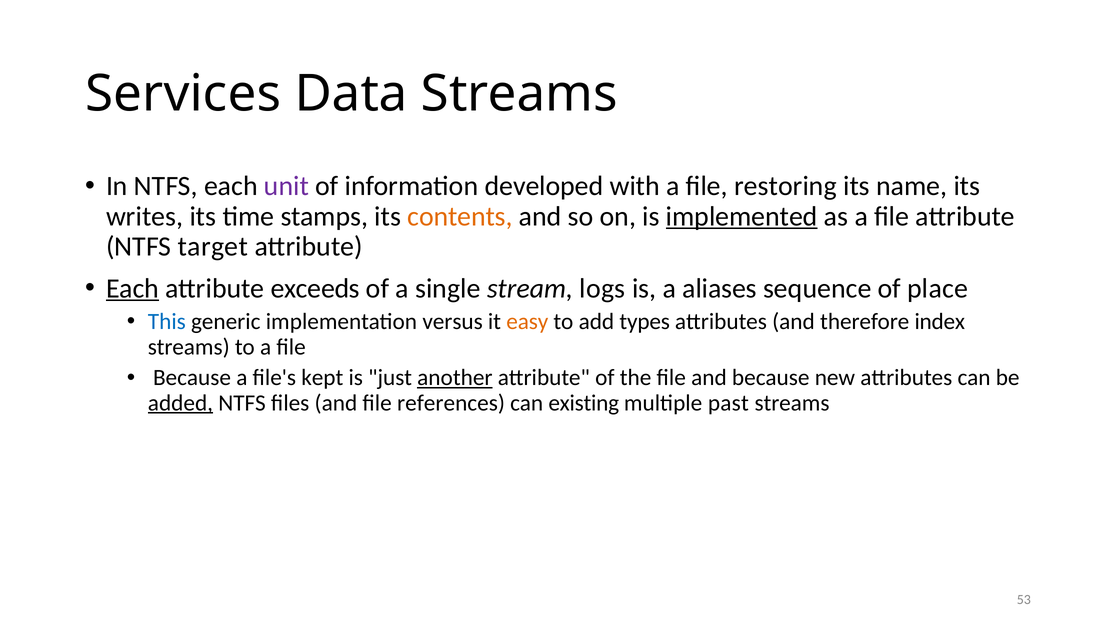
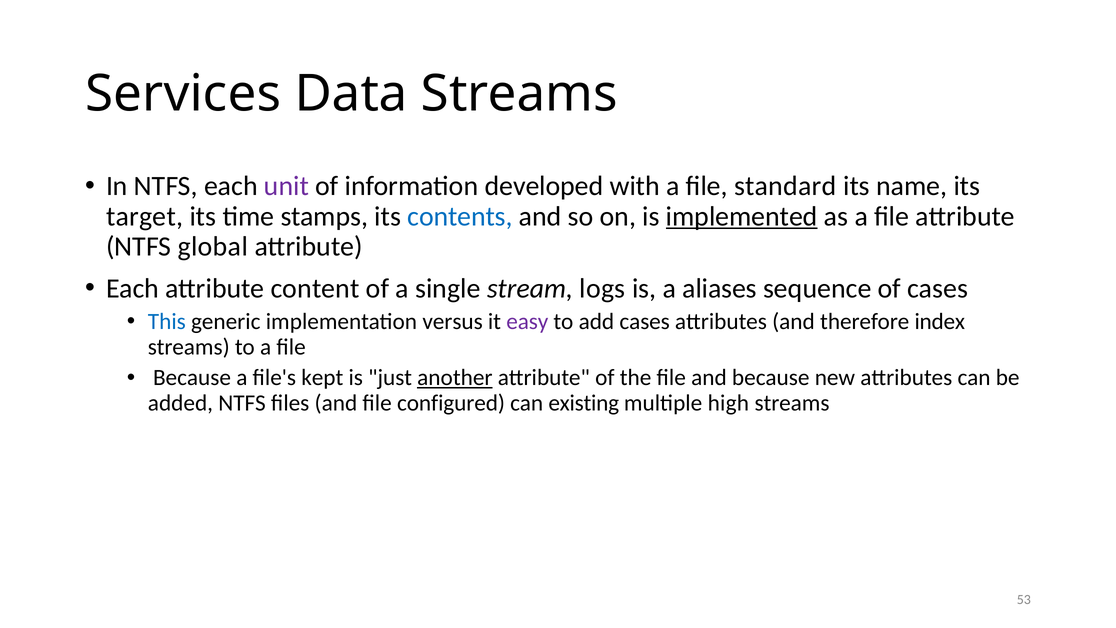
restoring: restoring -> standard (785, 186)
writes: writes -> target (145, 216)
contents colour: orange -> blue (460, 216)
target: target -> global (213, 246)
Each underline: present -> none (133, 288)
exceeds: exceeds -> content (315, 288)
of place: place -> cases (938, 288)
easy colour: orange -> purple (527, 322)
add types: types -> cases (645, 322)
added underline: present -> none (180, 403)
references: references -> configured (451, 403)
past: past -> high (728, 403)
